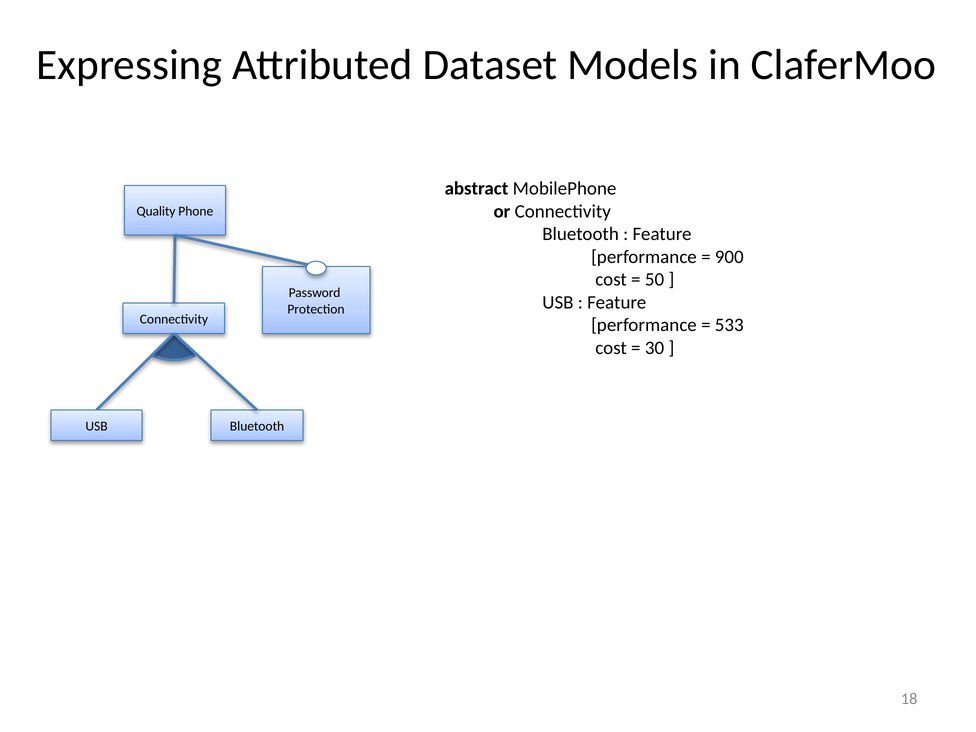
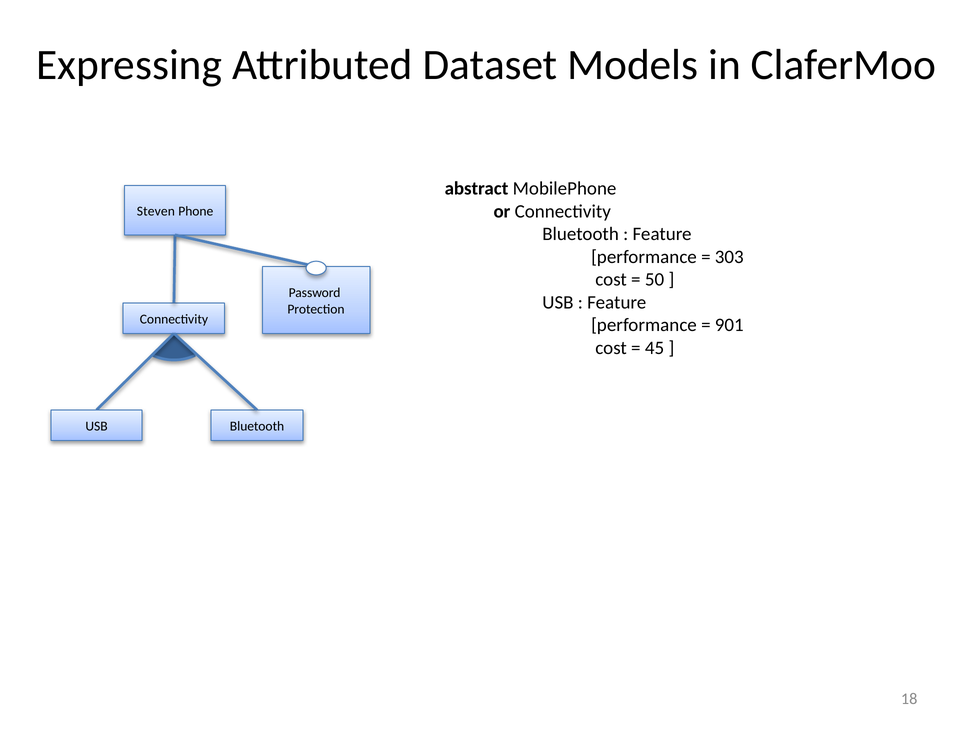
Quality: Quality -> Steven (156, 211)
900: 900 -> 303 (729, 257)
533: 533 -> 901 (729, 325)
30: 30 -> 45 (655, 348)
